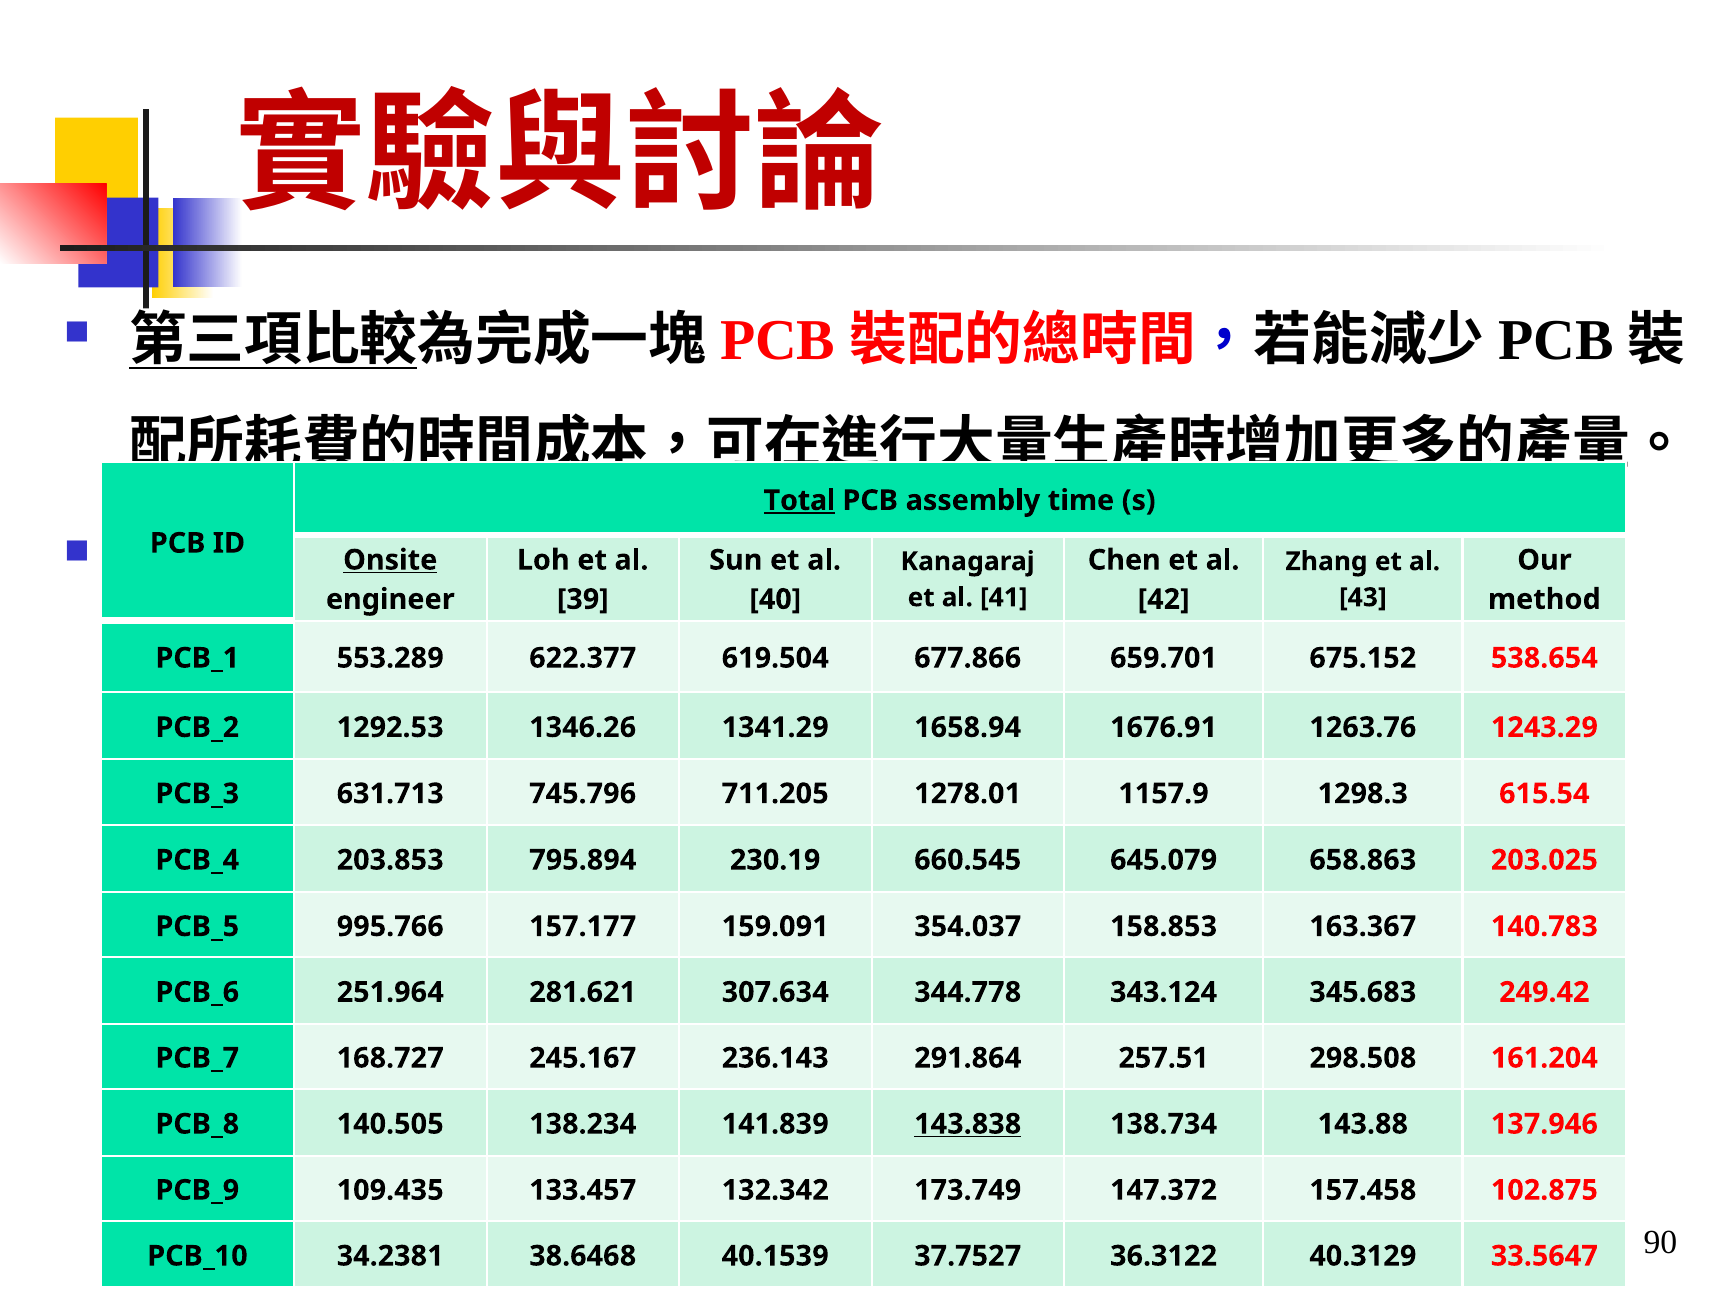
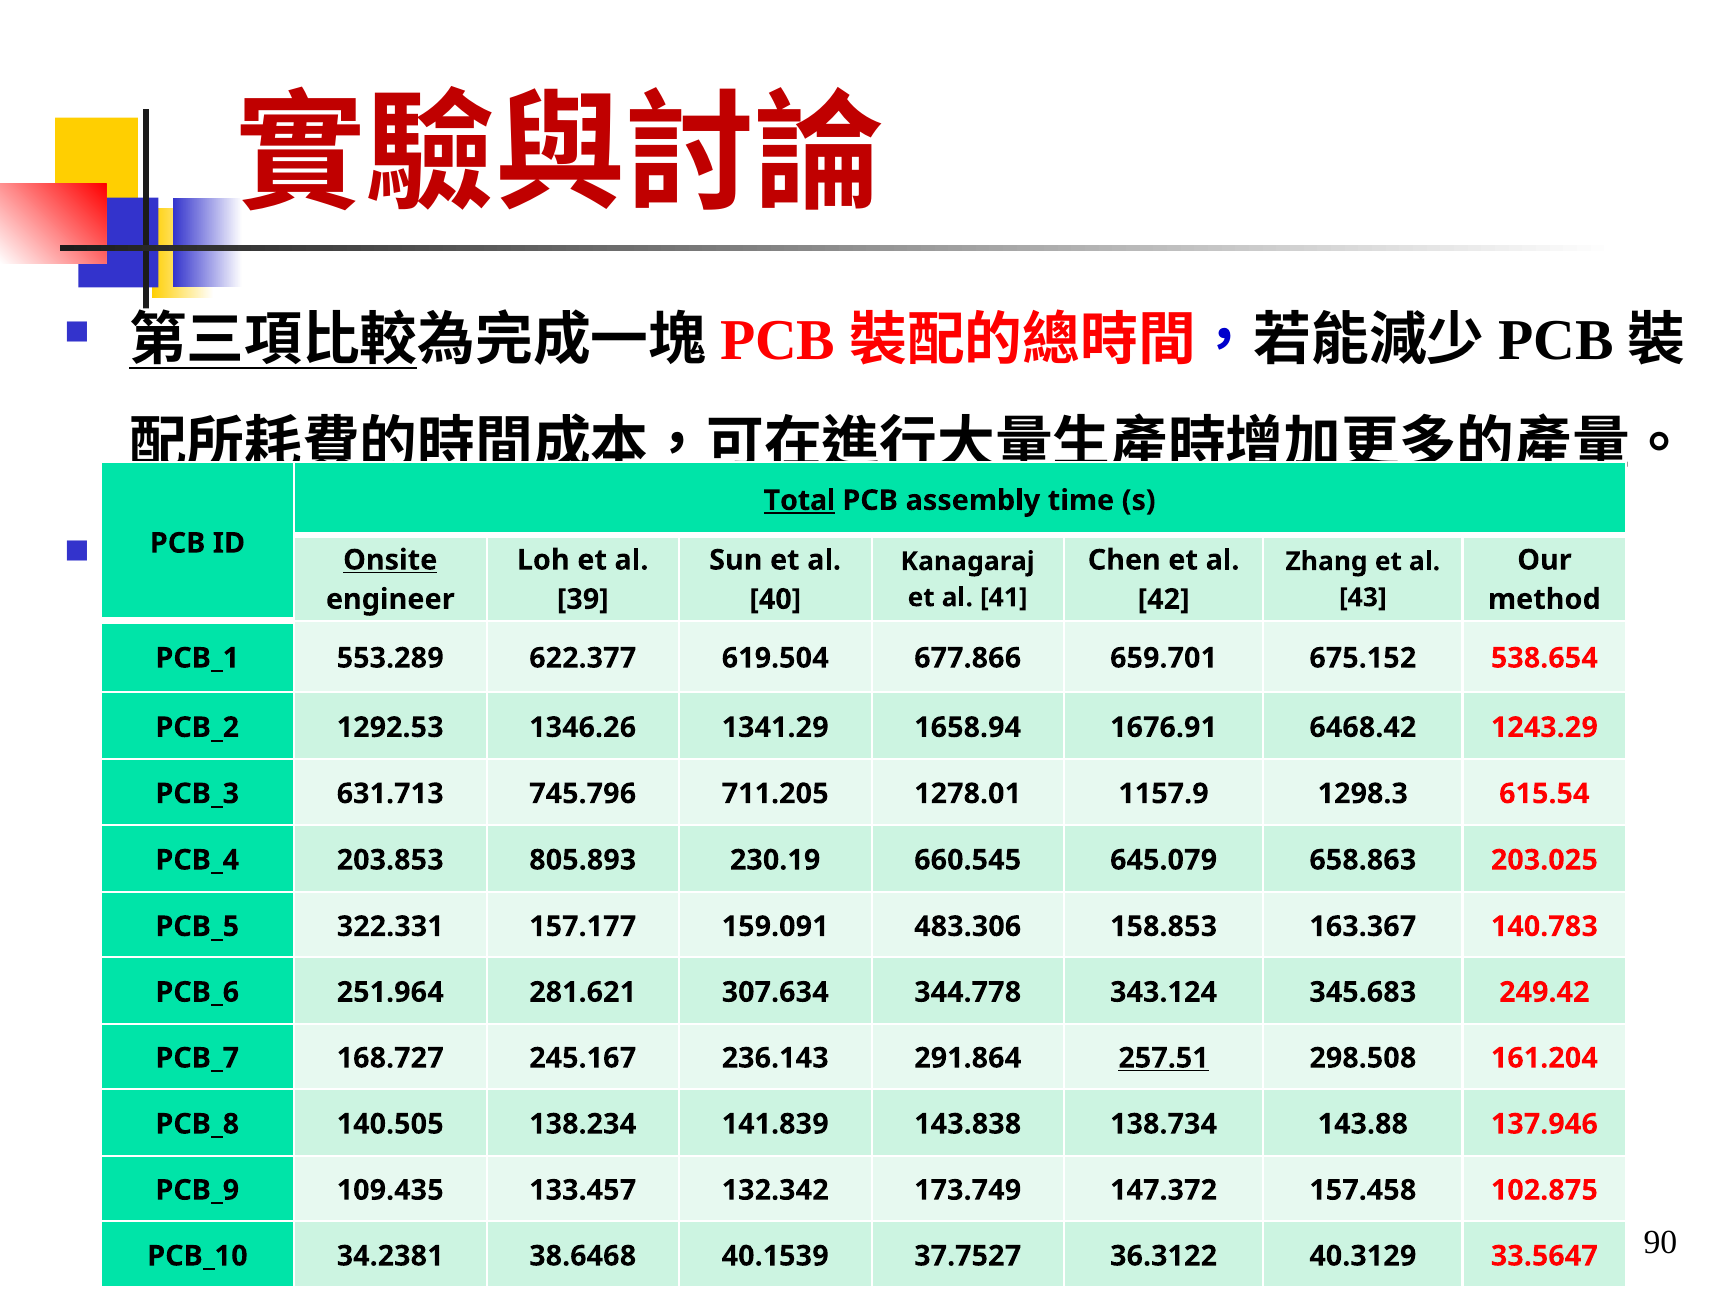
1263.76: 1263.76 -> 6468.42 (1363, 727)
795.894: 795.894 -> 805.893 (583, 860)
995.766: 995.766 -> 322.331 (390, 927)
354.037: 354.037 -> 483.306 (968, 927)
257.51 underline: none -> present (1164, 1058)
143.838 underline: present -> none (968, 1124)
